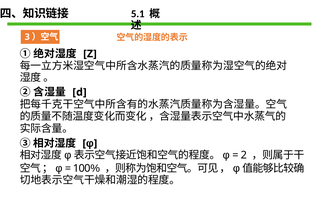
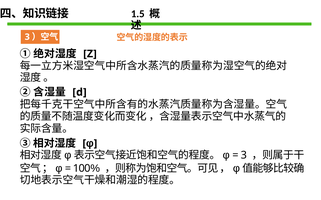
5.1: 5.1 -> 1.5 (138, 14)
2: 2 -> 3 (244, 156)
